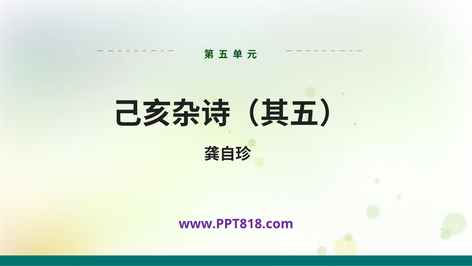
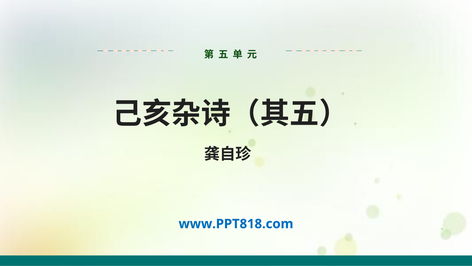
www.PPT818.com colour: purple -> blue (236, 223)
